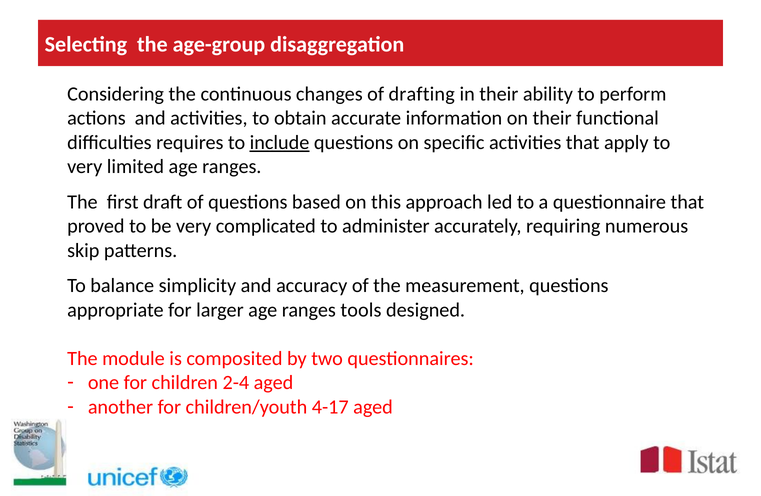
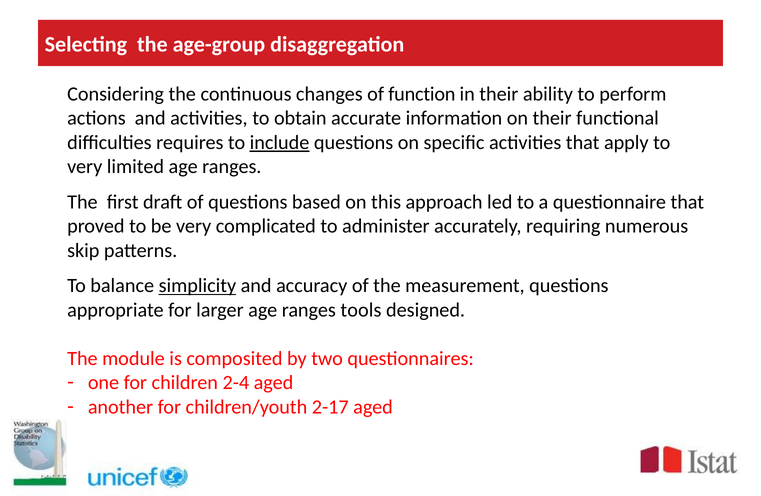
drafting: drafting -> function (422, 94)
simplicity underline: none -> present (197, 286)
4-17: 4-17 -> 2-17 (330, 407)
